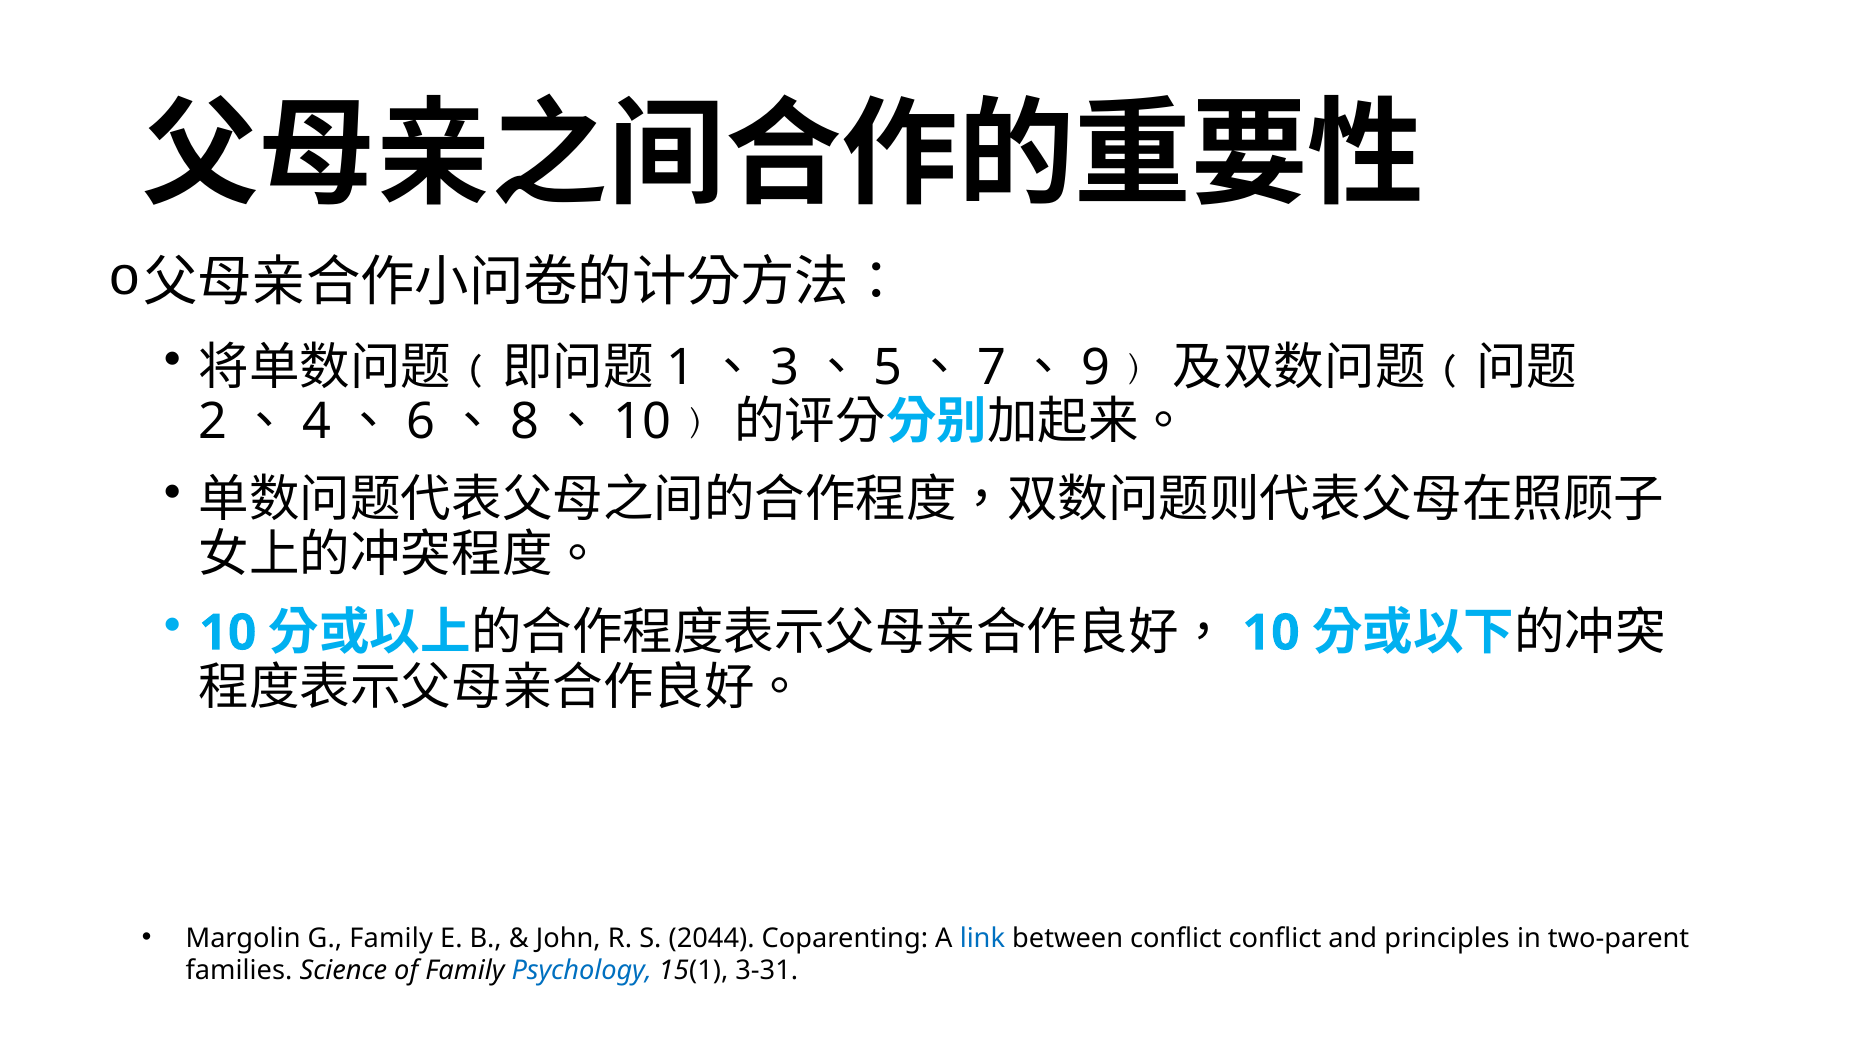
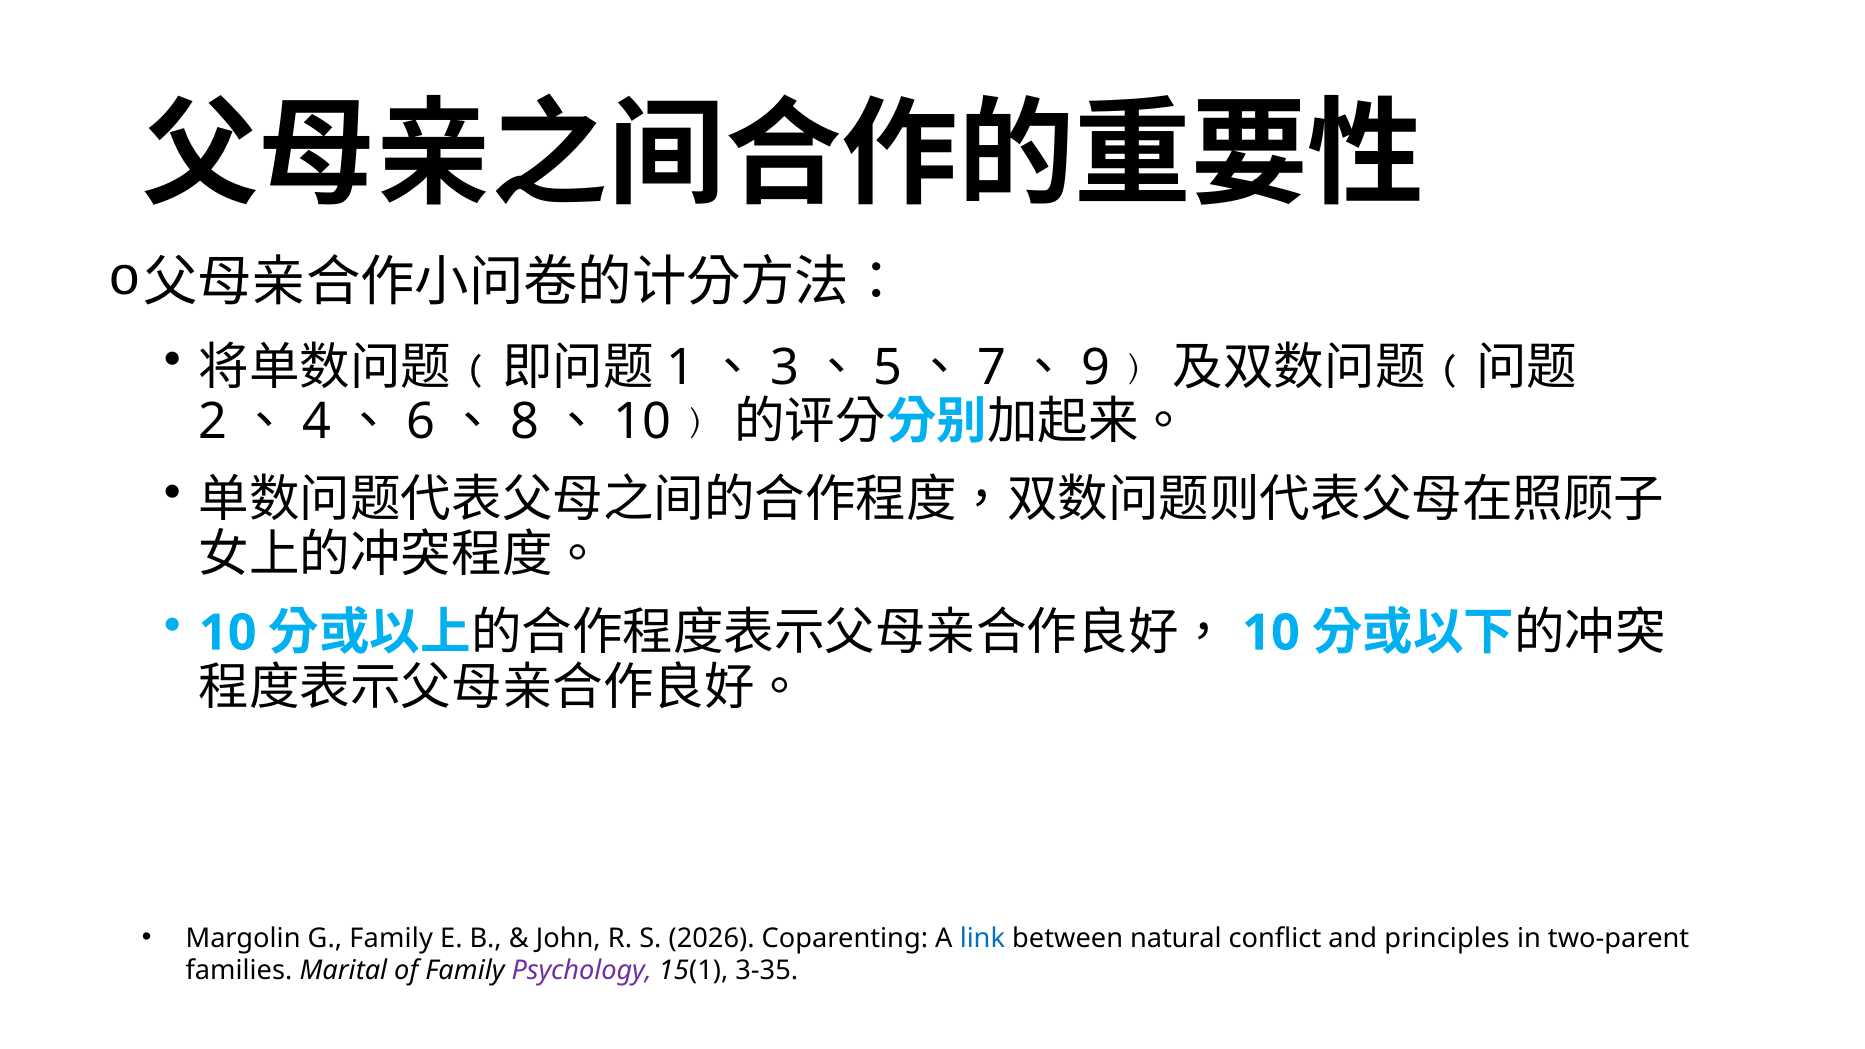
2044: 2044 -> 2026 (712, 938)
between conflict: conflict -> natural (1176, 938)
Science: Science -> Marital (343, 971)
Psychology colour: blue -> purple (582, 971)
3-31: 3-31 -> 3-35 (767, 971)
